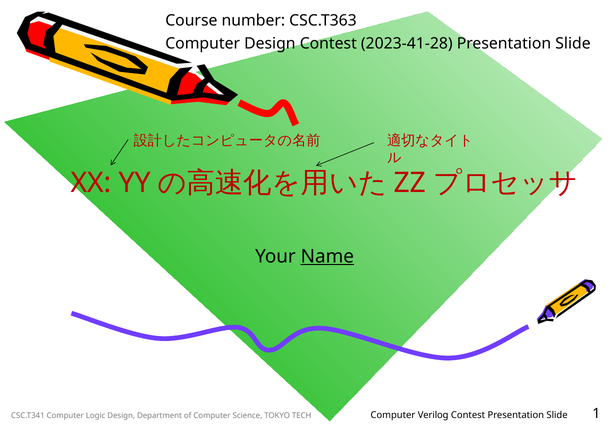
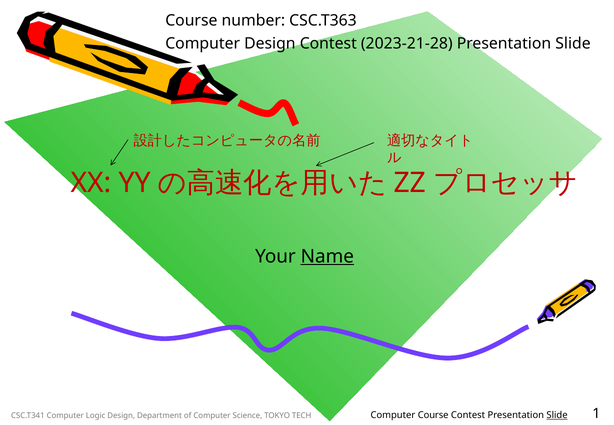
2023-41-28: 2023-41-28 -> 2023-21-28 (407, 44)
Computer Verilog: Verilog -> Course (433, 415)
Slide underline: none -> present (557, 415)
